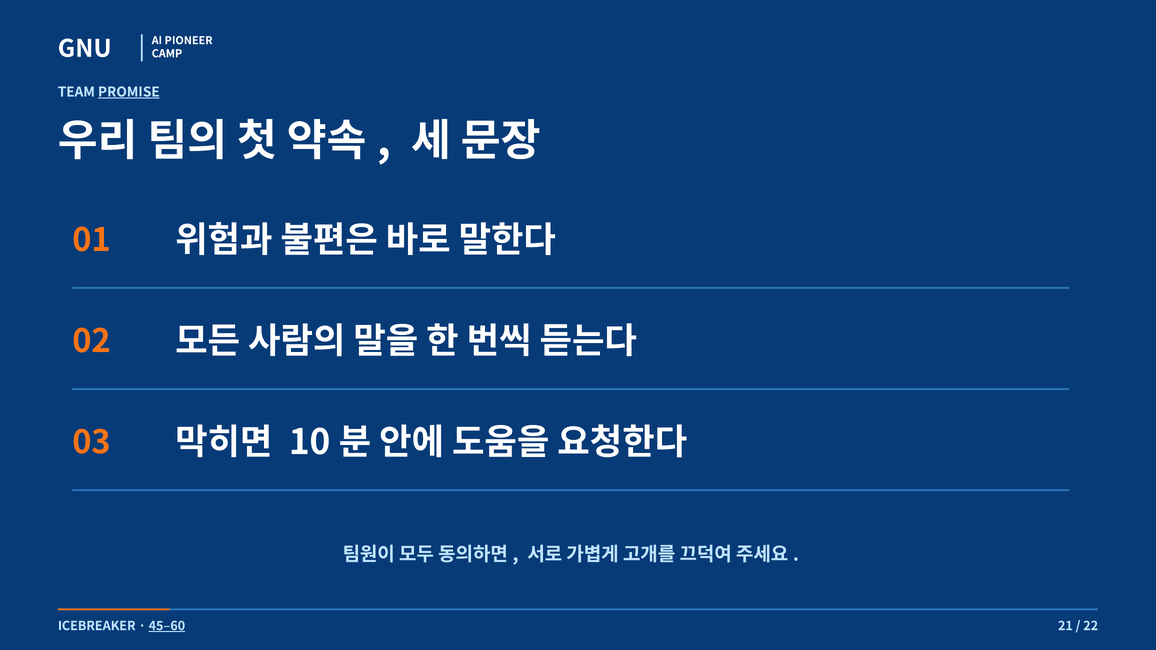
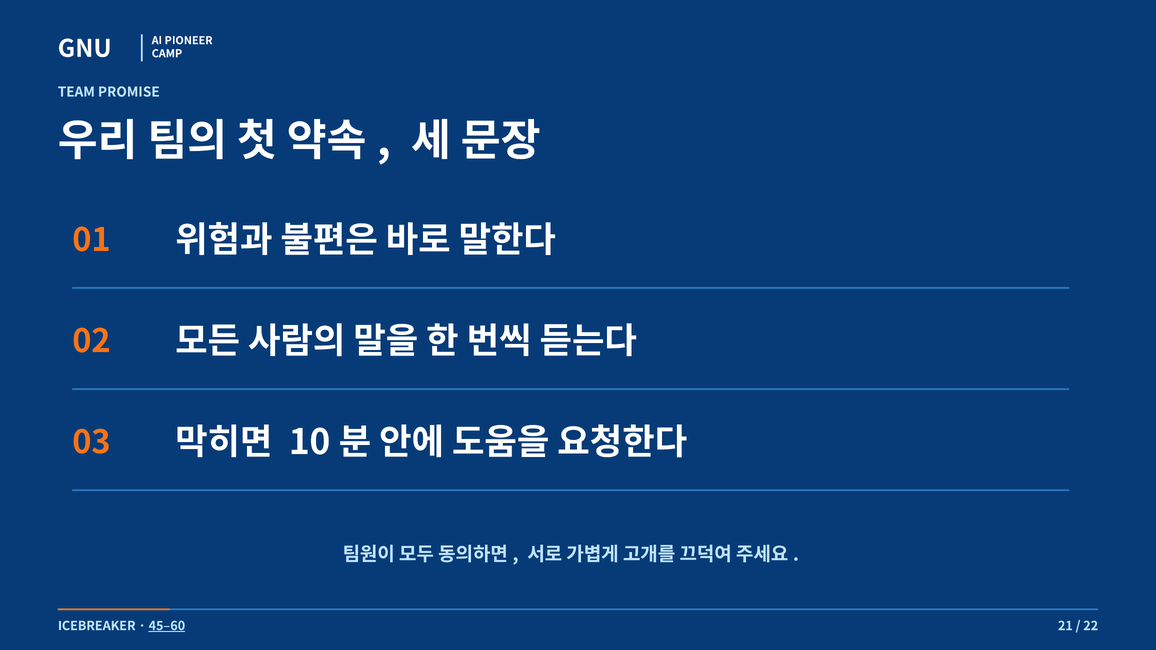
PROMISE underline: present -> none (129, 92)
